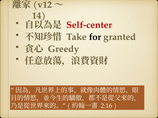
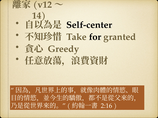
Self-center colour: red -> black (89, 25)
